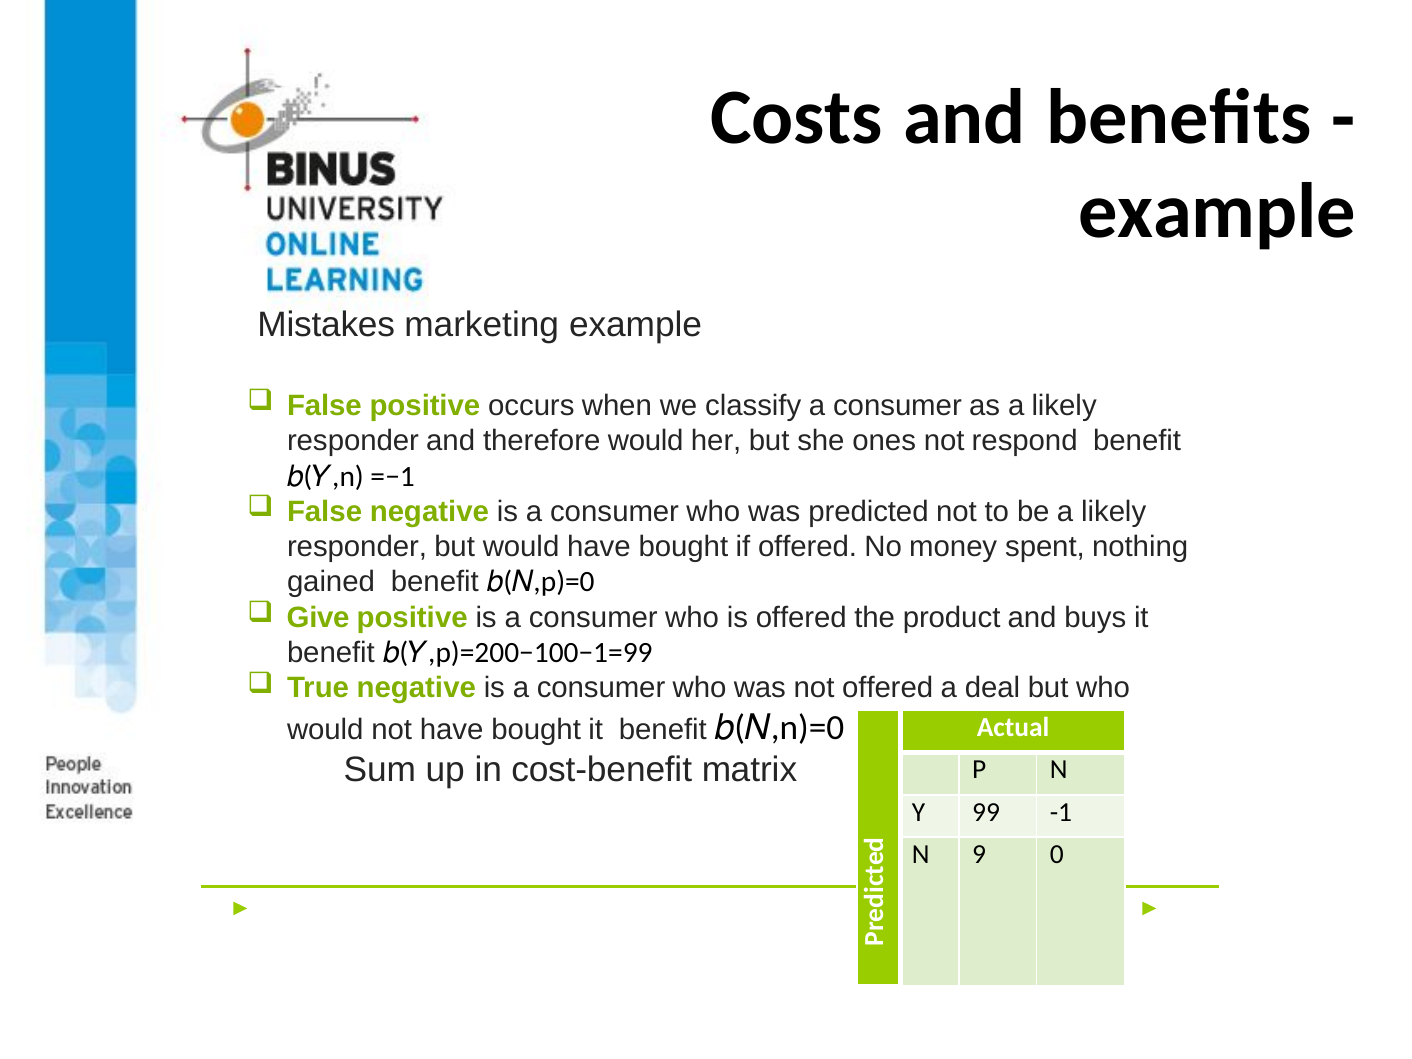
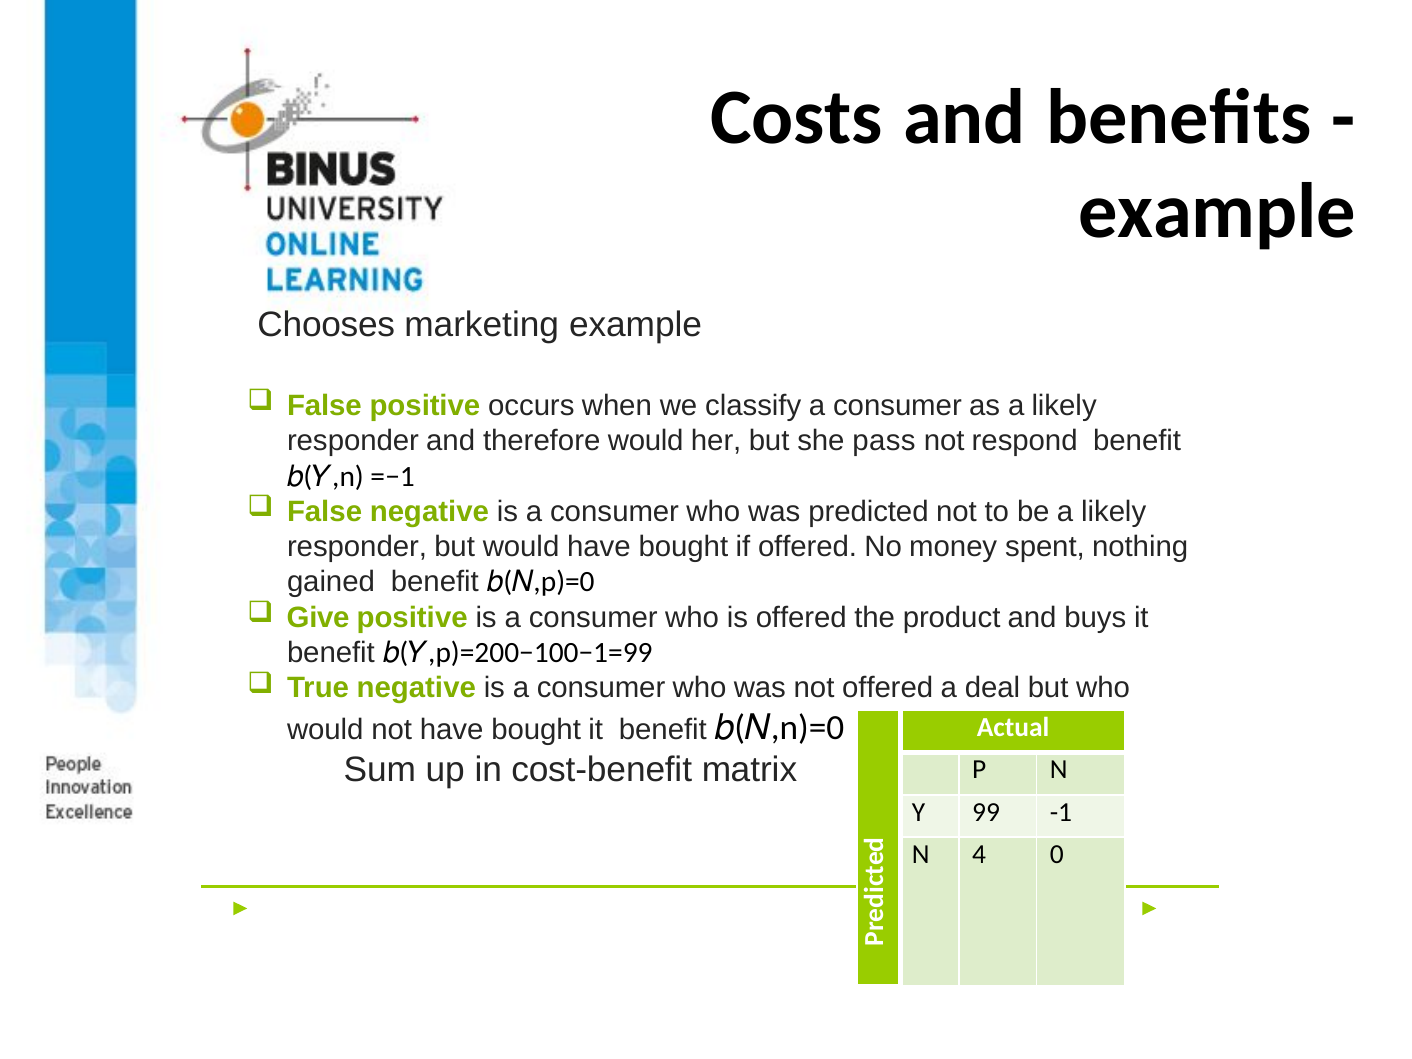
Mistakes: Mistakes -> Chooses (326, 325)
ones: ones -> pass (884, 441)
9: 9 -> 4 (979, 854)
